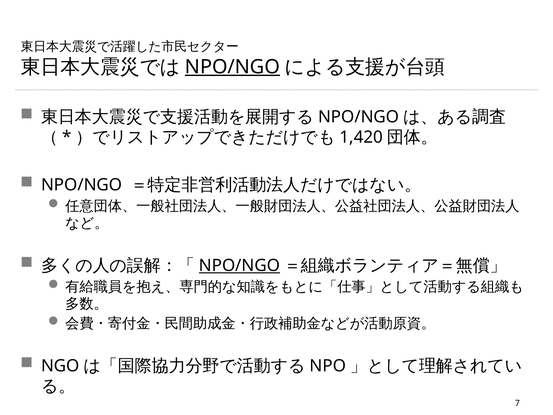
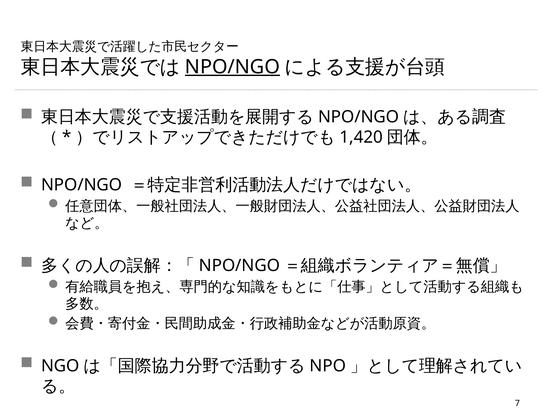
NPO/NGO underline: present -> none (239, 265)
